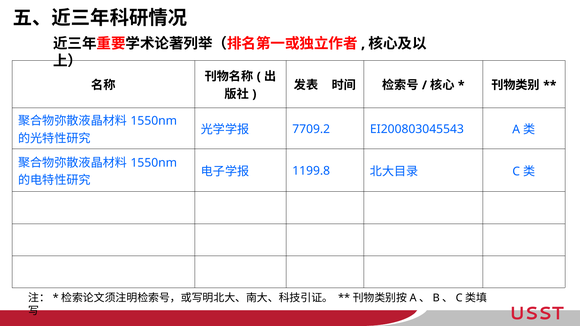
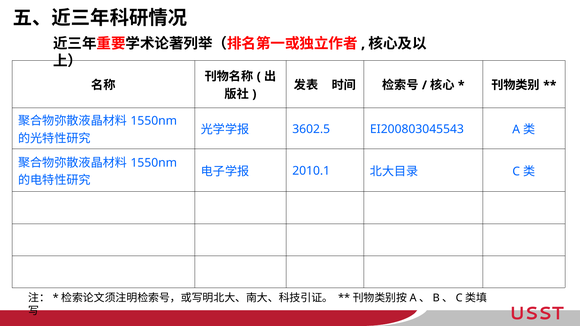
7709.2: 7709.2 -> 3602.5 (311, 129)
1199.8: 1199.8 -> 2010.1 (311, 171)
